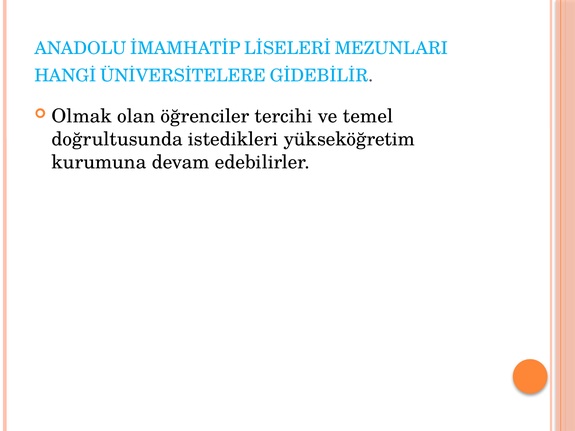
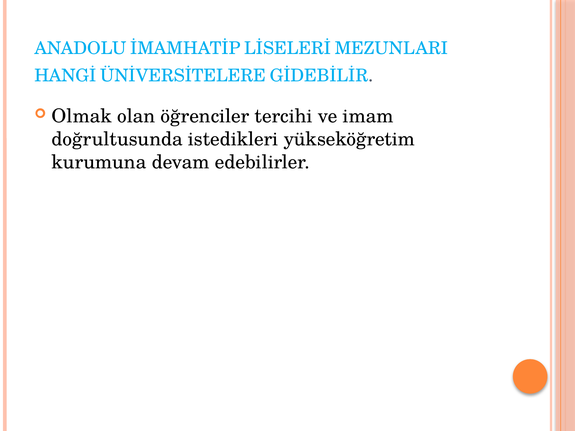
temel: temel -> imam (368, 116)
